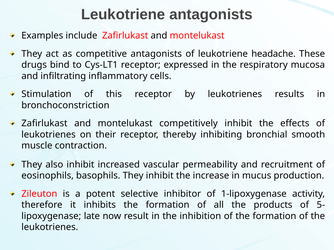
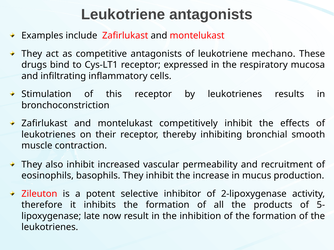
headache: headache -> mechano (273, 54)
1-lipoxygenase: 1-lipoxygenase -> 2-lipoxygenase (254, 194)
